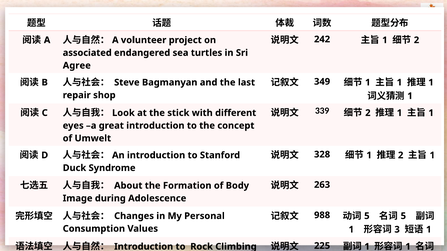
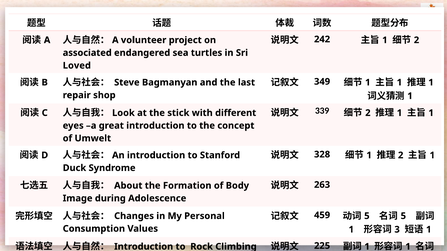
Agree: Agree -> Loved (77, 66)
988: 988 -> 459 (322, 215)
